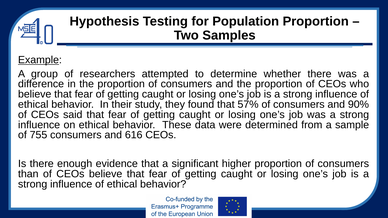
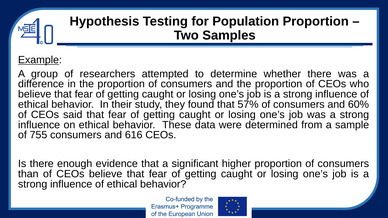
90%: 90% -> 60% (358, 105)
